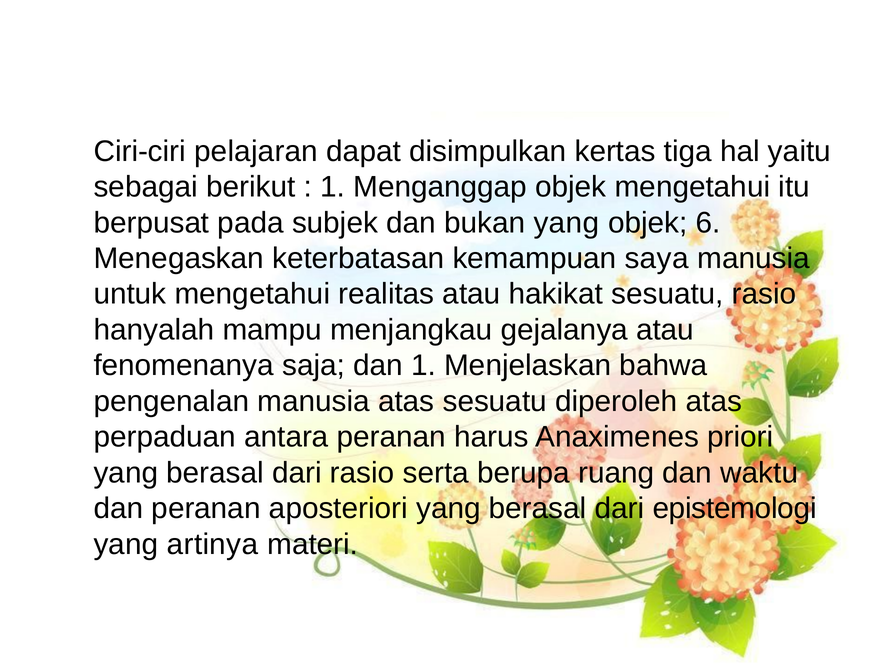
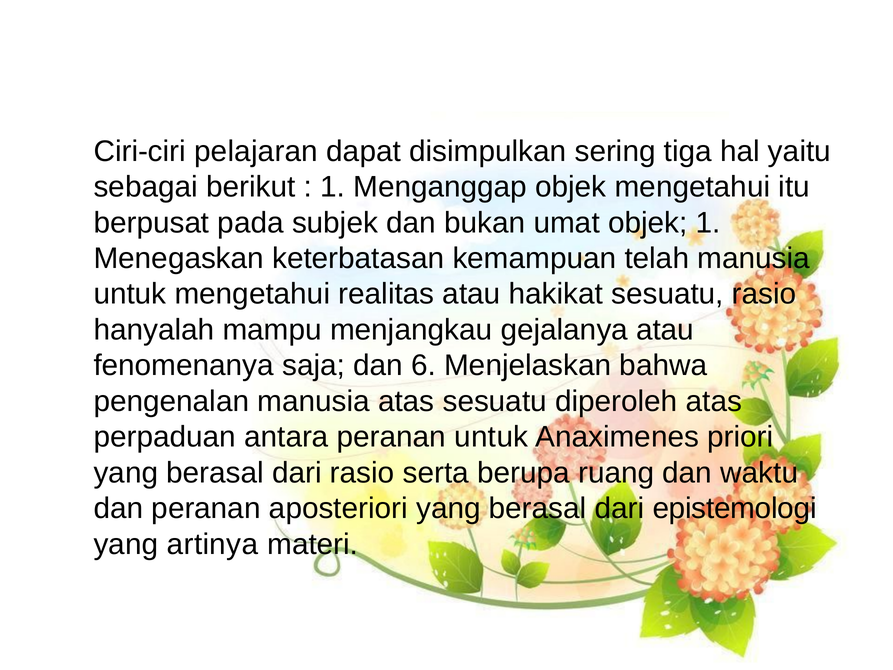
kertas: kertas -> sering (615, 151)
bukan yang: yang -> umat (567, 223)
objek 6: 6 -> 1 (708, 223)
saya: saya -> telah (657, 258)
dan 1: 1 -> 6 (424, 365)
peranan harus: harus -> untuk (491, 437)
